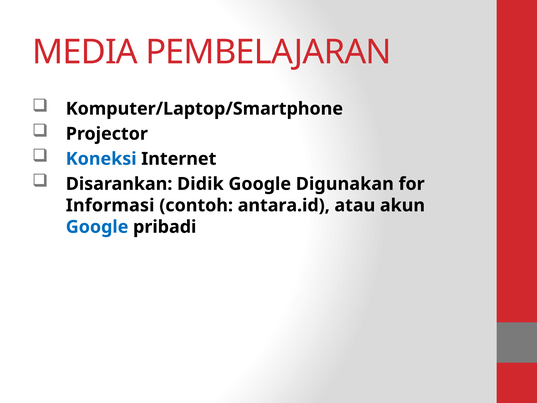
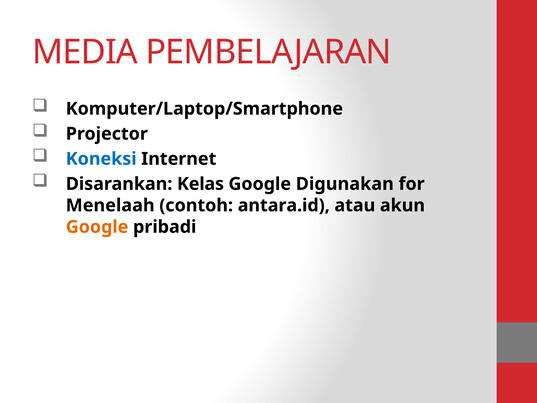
Didik: Didik -> Kelas (200, 184)
Informasi: Informasi -> Menelaah (110, 205)
Google colour: blue -> orange (97, 227)
